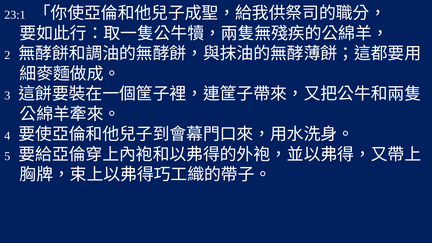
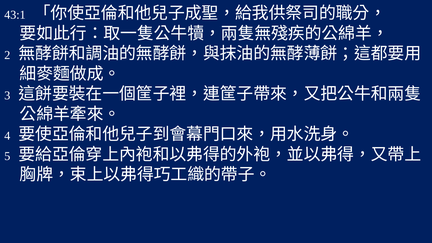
23:1: 23:1 -> 43:1 (15, 15)
